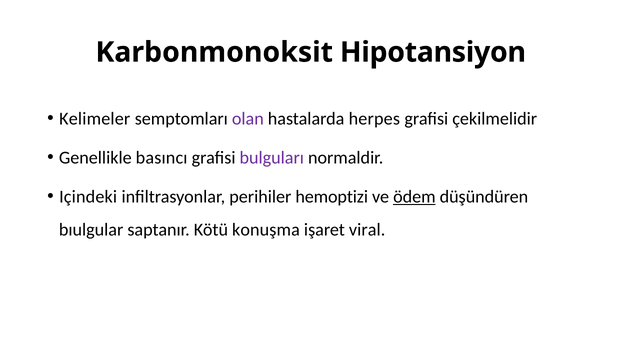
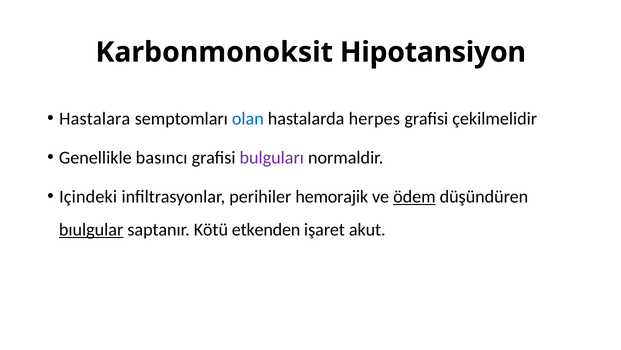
Kelimeler: Kelimeler -> Hastalara (95, 118)
olan colour: purple -> blue (248, 118)
hemoptizi: hemoptizi -> hemorajik (332, 197)
bıulgular underline: none -> present (91, 229)
konuşma: konuşma -> etkenden (266, 229)
viral: viral -> akut (367, 229)
